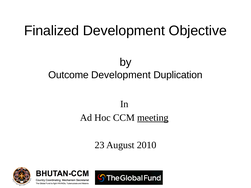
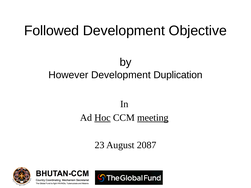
Finalized: Finalized -> Followed (52, 31)
Outcome: Outcome -> However (68, 75)
Hoc underline: none -> present (102, 118)
2010: 2010 -> 2087 (147, 145)
